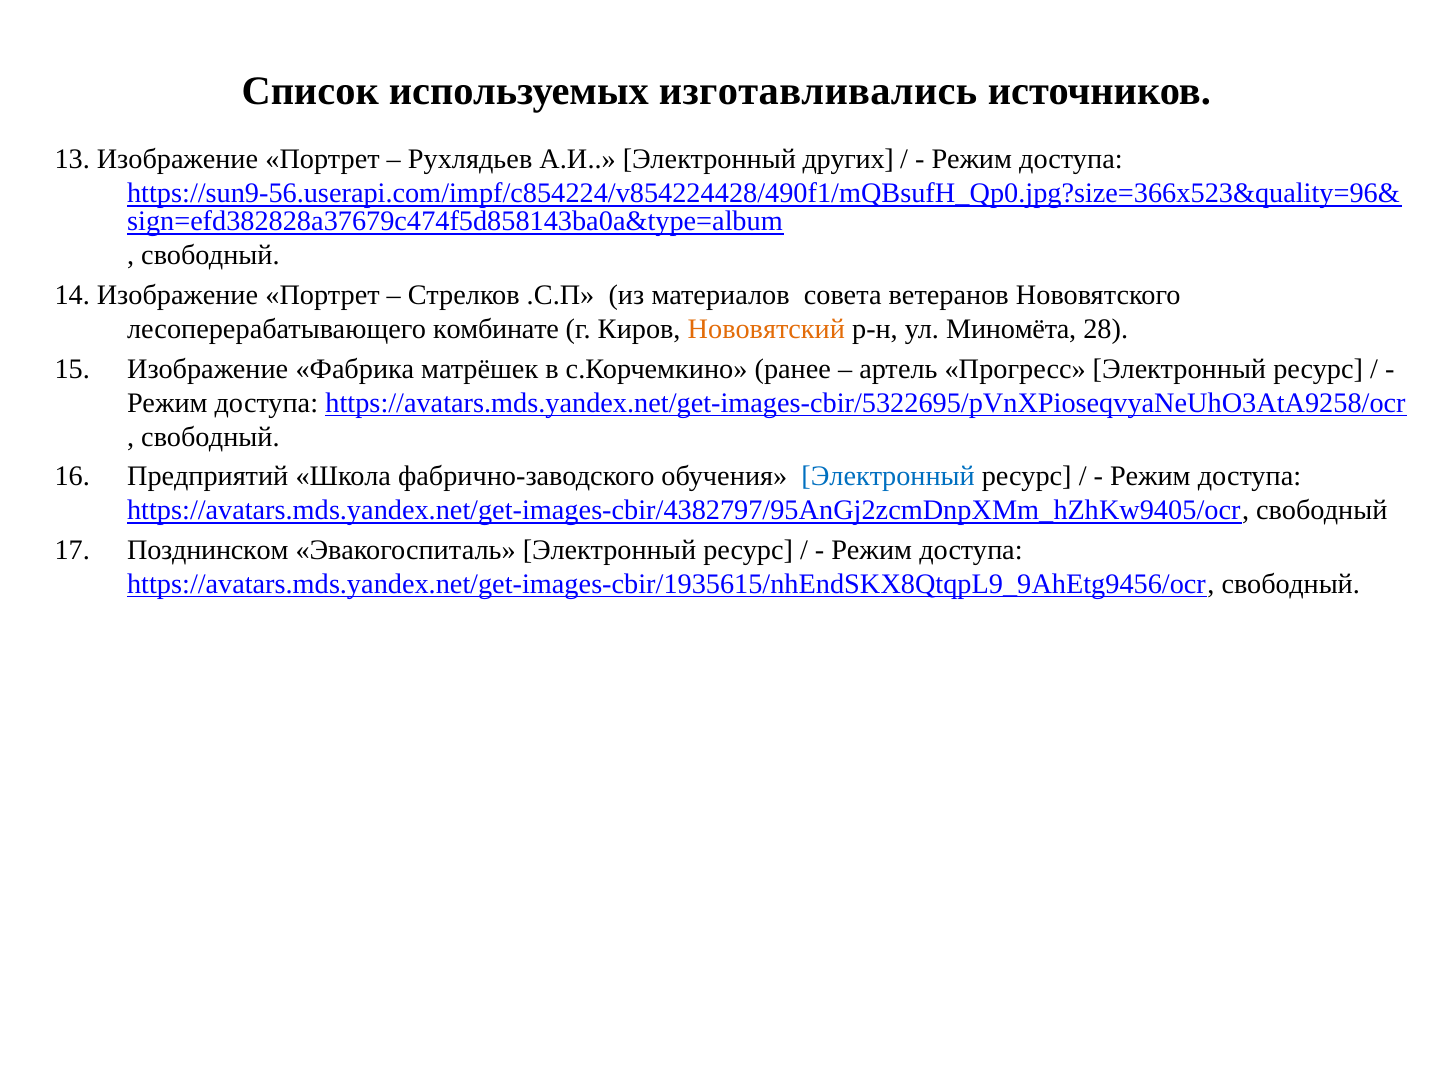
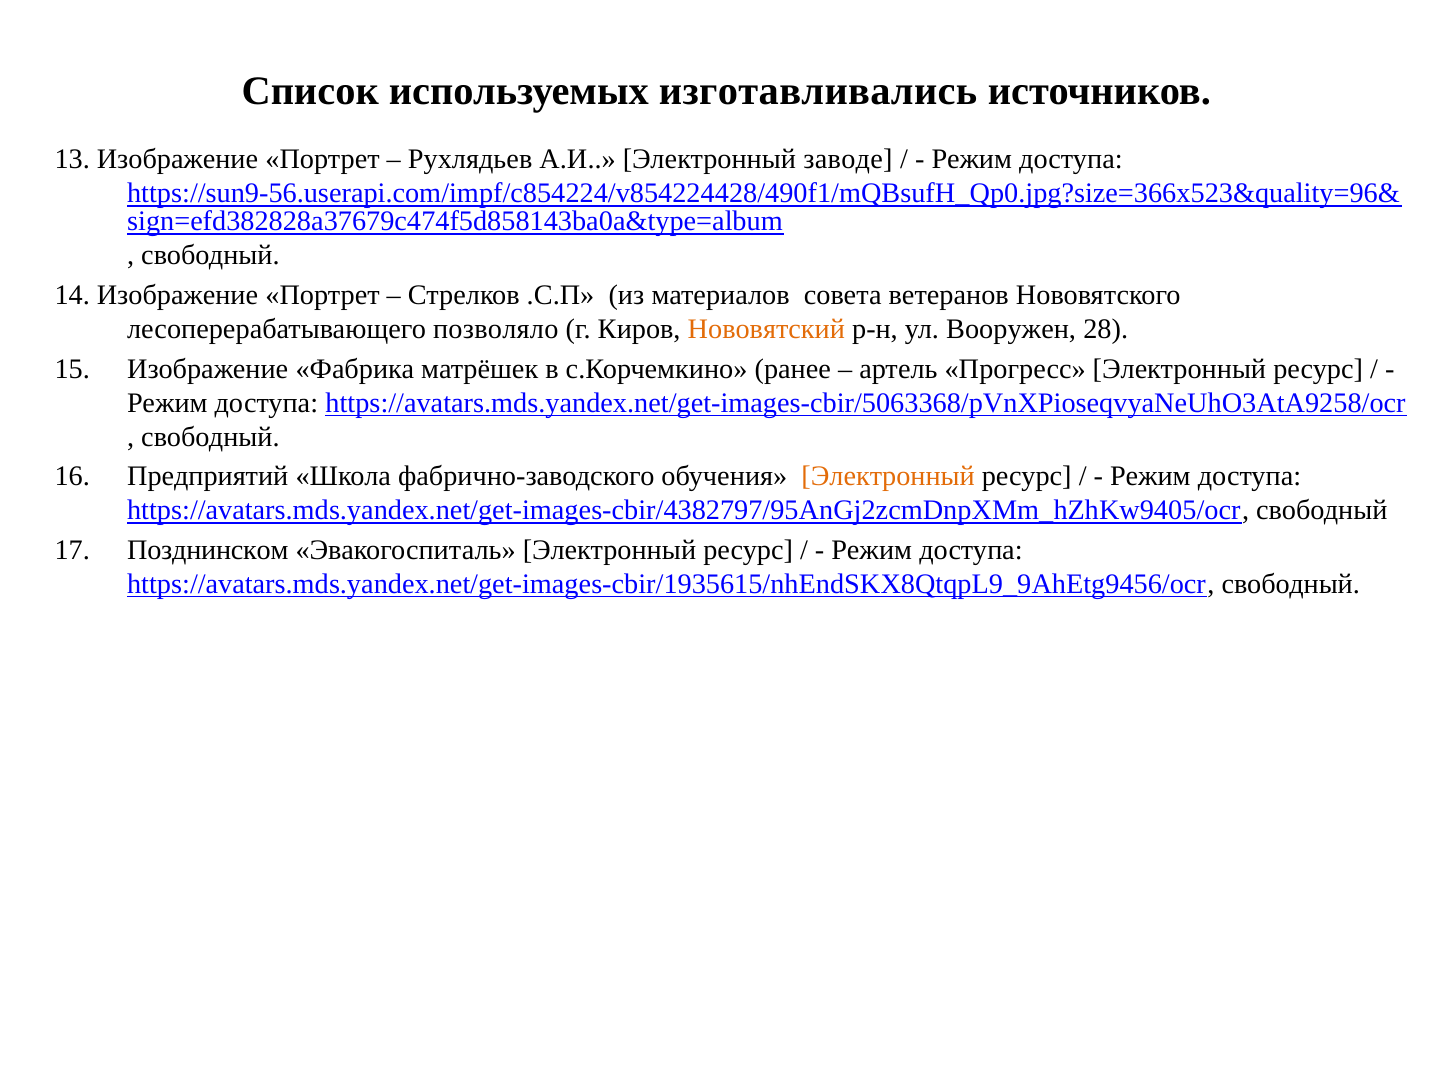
других: других -> заводе (848, 159)
комбинате: комбинате -> позволяло (496, 329)
Миномёта: Миномёта -> Вооружен (1011, 329)
https://avatars.mds.yandex.net/get-images-cbir/5322695/pVnXPioseqvyaNeUhO3AtA9258/ocr: https://avatars.mds.yandex.net/get-images-cbir/5322695/pVnXPioseqvyaNeUhO3AtA9258/ocr -> https://avatars.mds.yandex.net/get-images-cbir/5063368/pVnXPioseqvyaNeUhO3AtA9258/ocr (866, 403)
Электронный colour: blue -> orange (888, 476)
